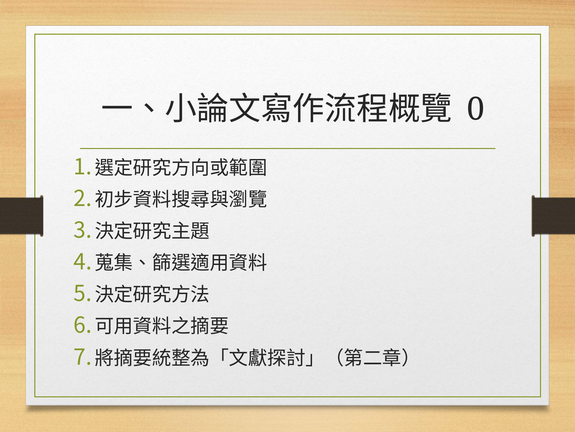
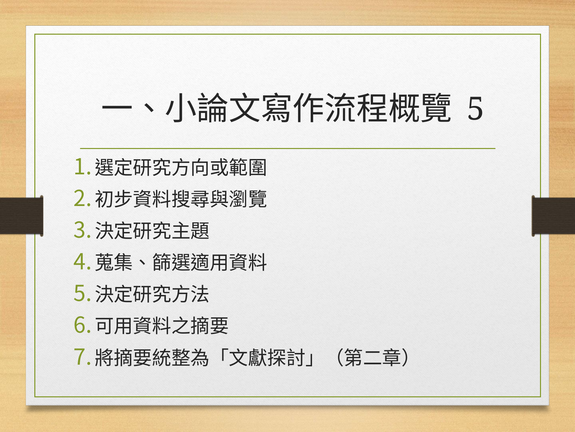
0: 0 -> 5 (476, 109)
